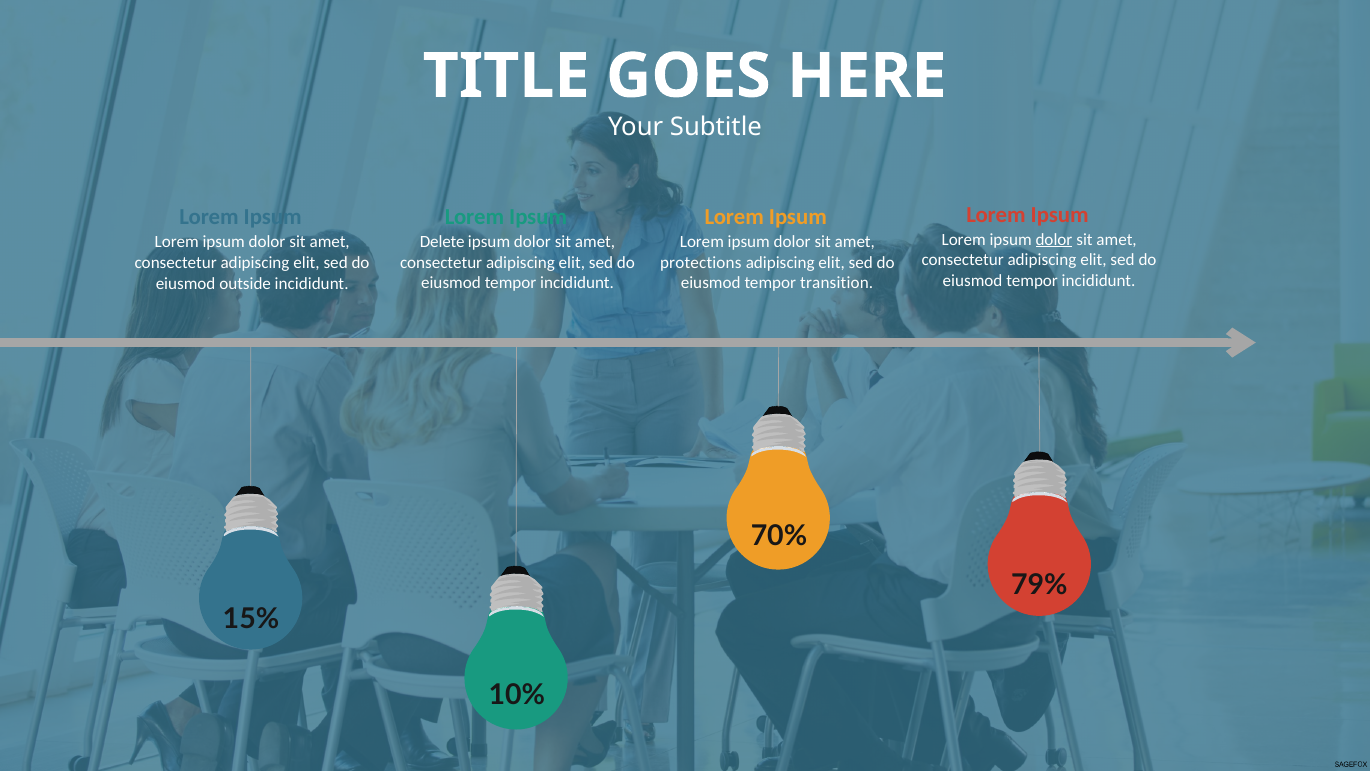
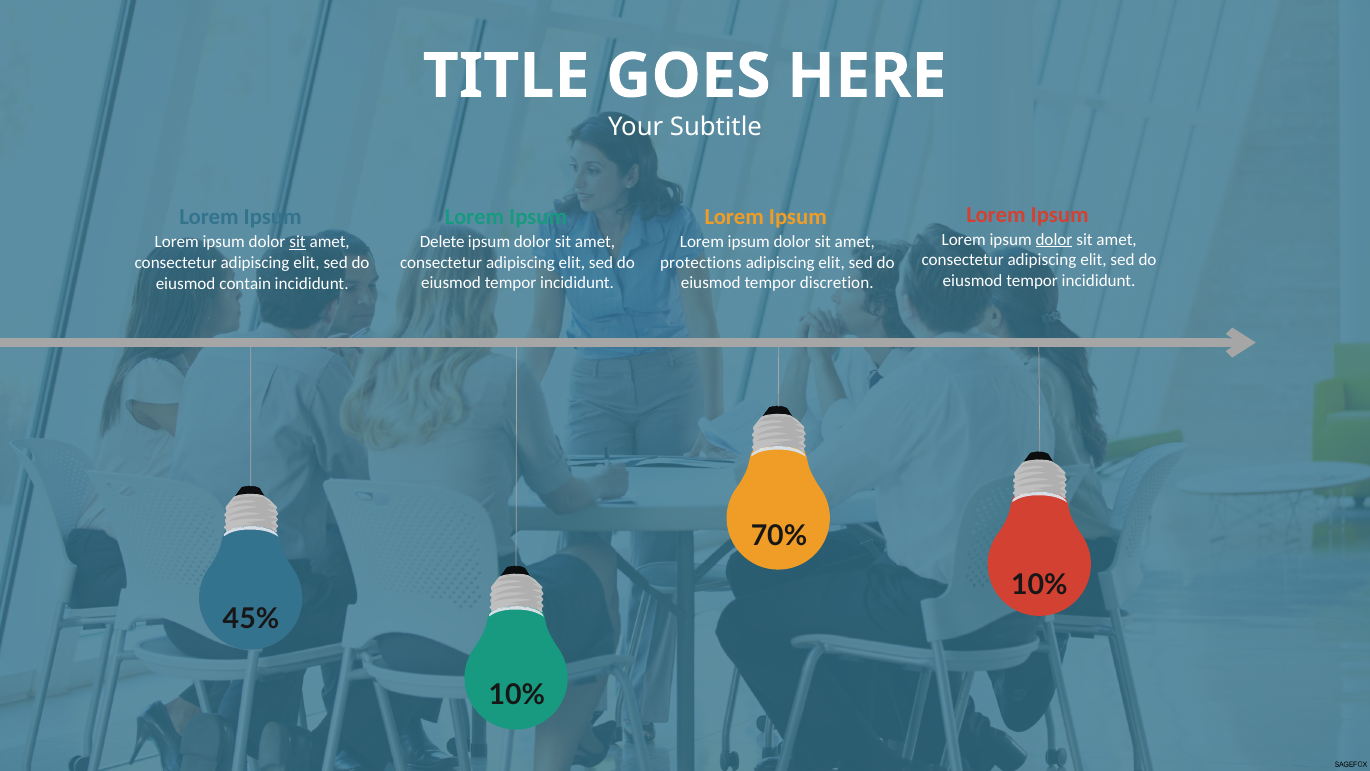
sit underline: none -> present (298, 242)
transition: transition -> discretion (837, 283)
outside: outside -> contain (245, 283)
79%: 79% -> 10% (1039, 584)
15%: 15% -> 45% (251, 618)
